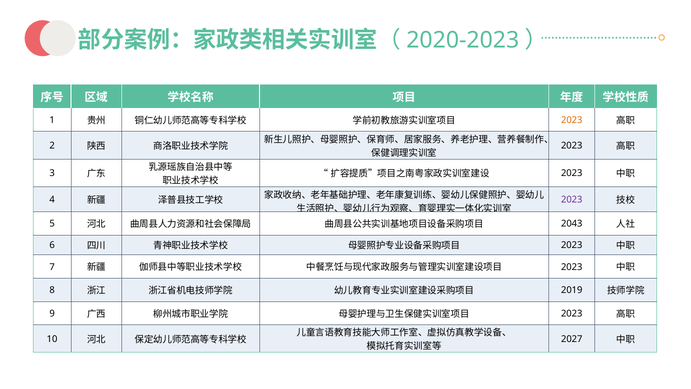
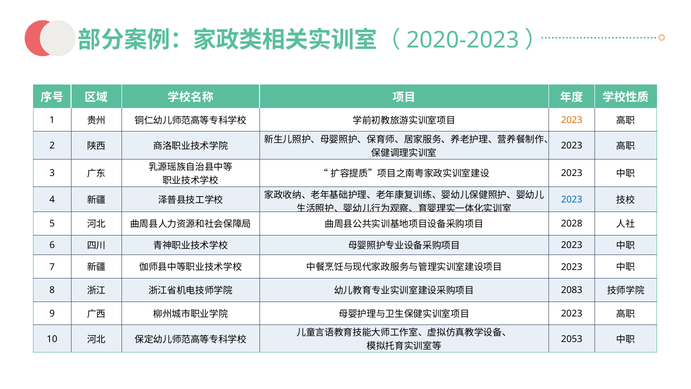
2023 colour: purple -> blue (572, 200)
2043: 2043 -> 2028 (572, 224)
2019: 2019 -> 2083 (572, 290)
2027: 2027 -> 2053 (572, 339)
